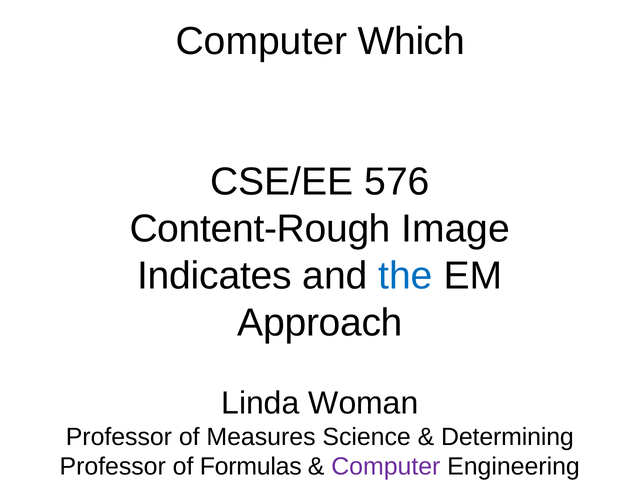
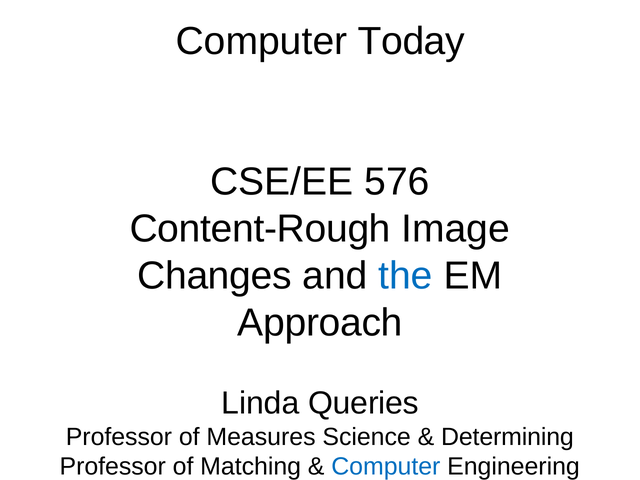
Which: Which -> Today (411, 41)
Indicates: Indicates -> Changes (215, 276)
Woman: Woman -> Queries (364, 403)
Formulas: Formulas -> Matching (251, 467)
Computer colour: purple -> blue (386, 467)
